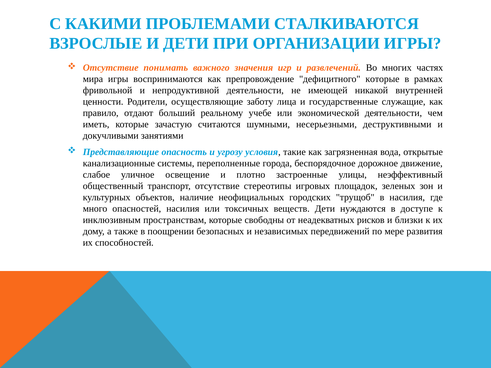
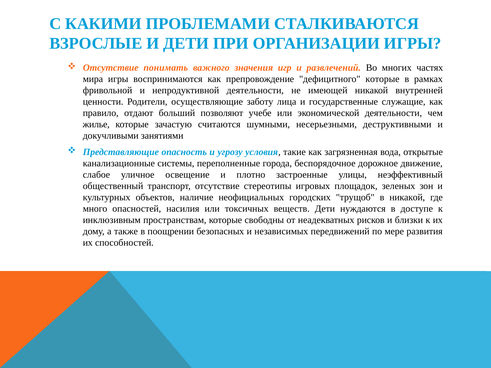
реальному: реальному -> позволяют (222, 113)
иметь: иметь -> жилье (96, 125)
в насилия: насилия -> никакой (407, 198)
